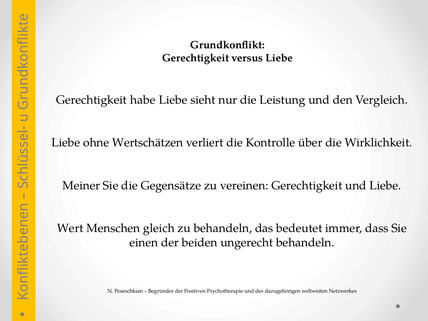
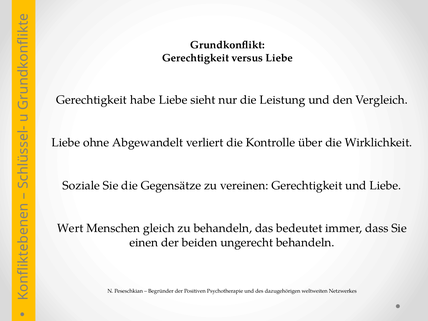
Wertschätzen: Wertschätzen -> Abgewandelt (148, 143)
Meiner: Meiner -> Soziale (81, 185)
